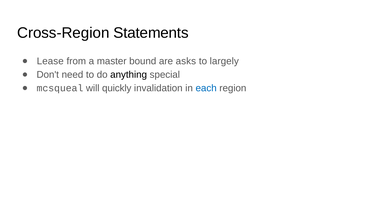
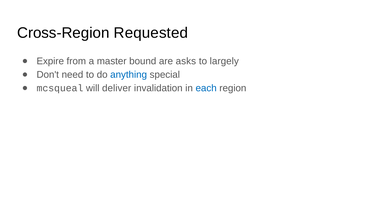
Statements: Statements -> Requested (151, 33)
Lease: Lease -> Expire (50, 61)
anything colour: black -> blue (129, 75)
quickly: quickly -> deliver (117, 88)
